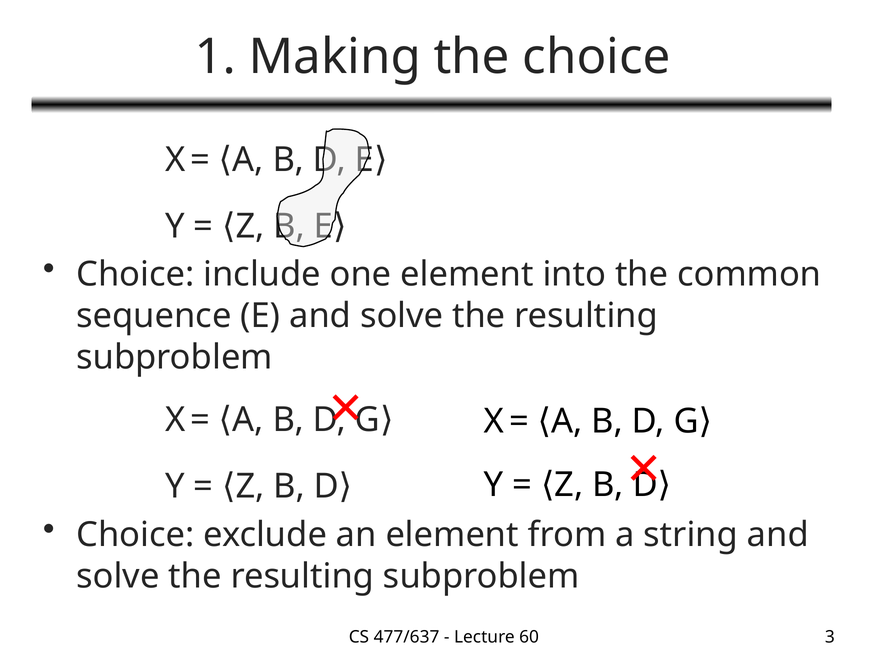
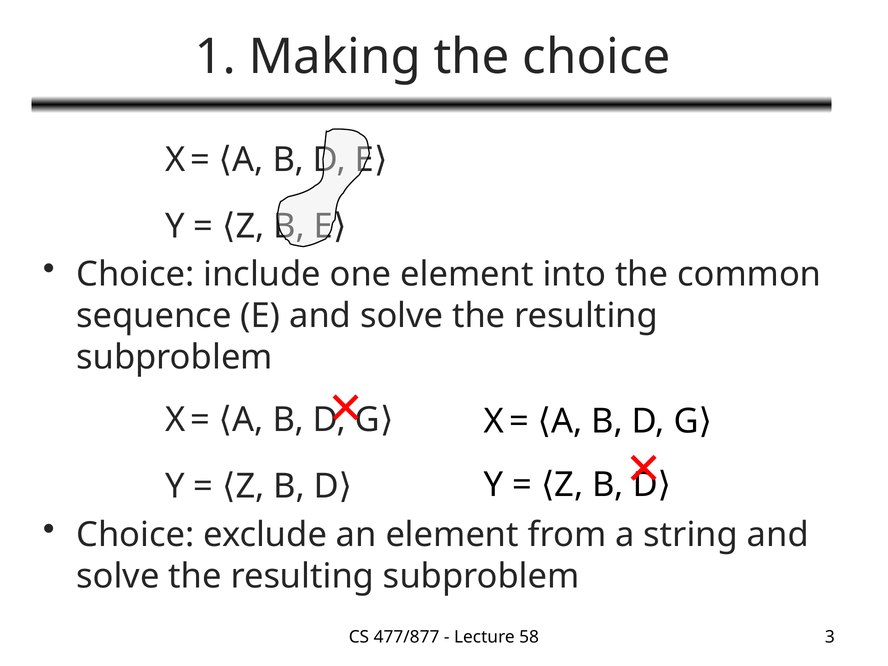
477/637: 477/637 -> 477/877 (407, 637)
60: 60 -> 58 (529, 637)
